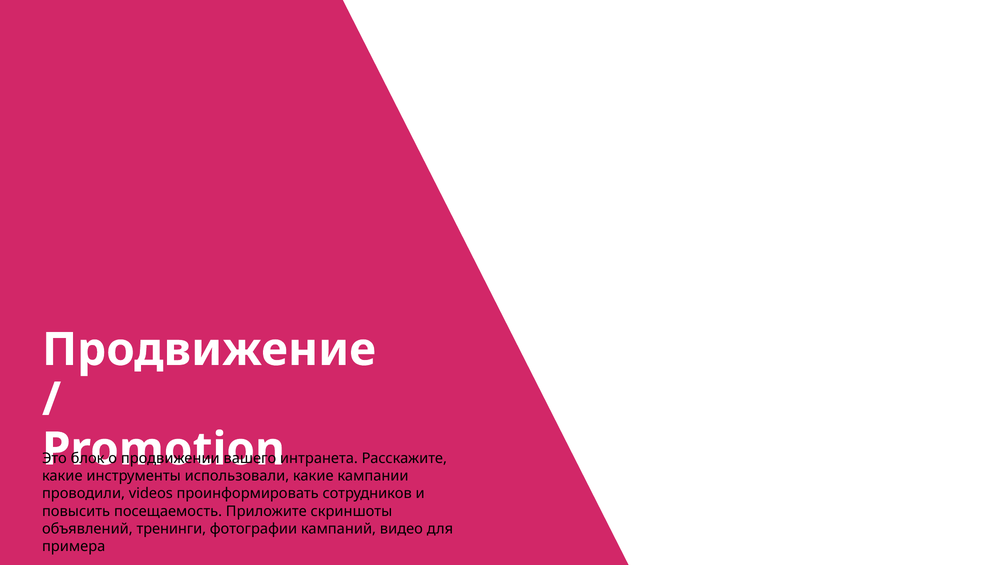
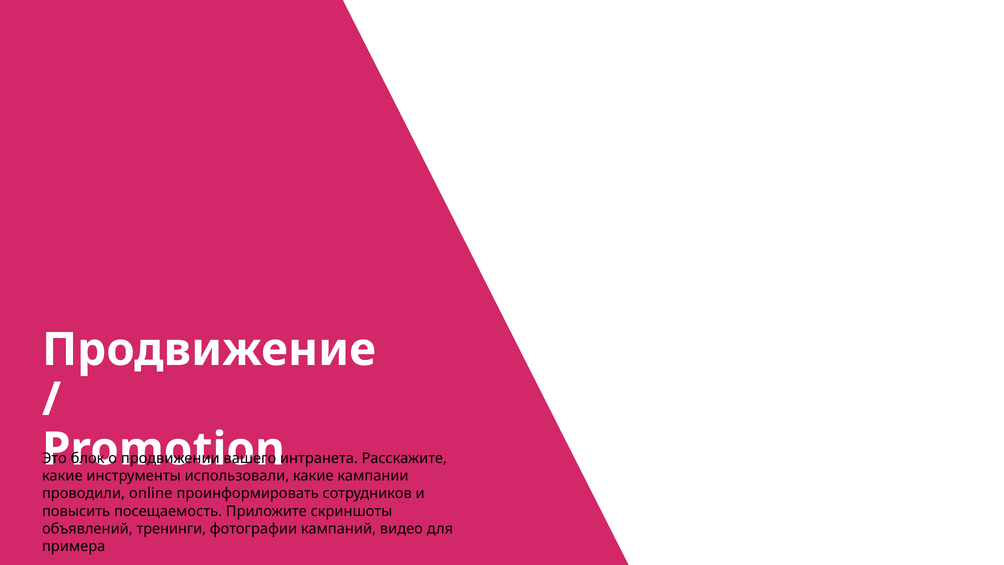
videos: videos -> online (151, 493)
